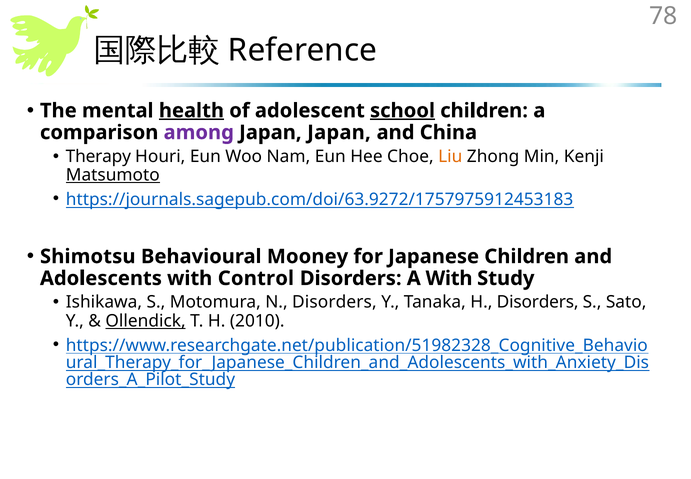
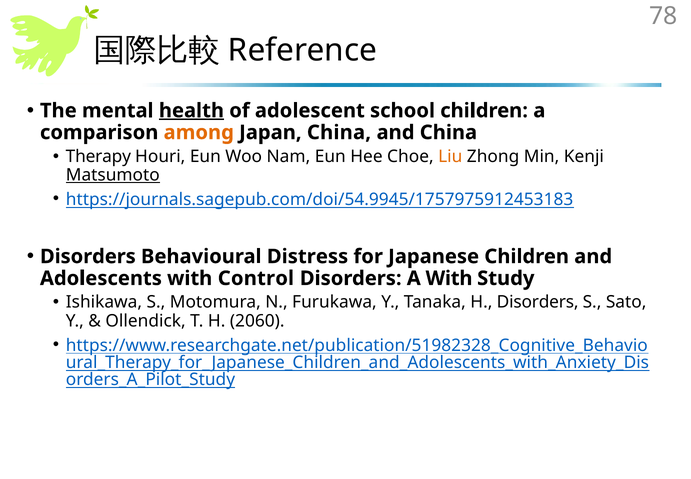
school underline: present -> none (402, 110)
among colour: purple -> orange (199, 132)
Japan Japan: Japan -> China (339, 132)
https://journals.sagepub.com/doi/63.9272/1757975912453183: https://journals.sagepub.com/doi/63.9272/1757975912453183 -> https://journals.sagepub.com/doi/54.9945/1757975912453183 (320, 199)
Shimotsu: Shimotsu -> Disorders (88, 256)
Mooney: Mooney -> Distress (308, 256)
N Disorders: Disorders -> Furukawa (334, 302)
Ollendick underline: present -> none (146, 321)
2010: 2010 -> 2060 (257, 321)
